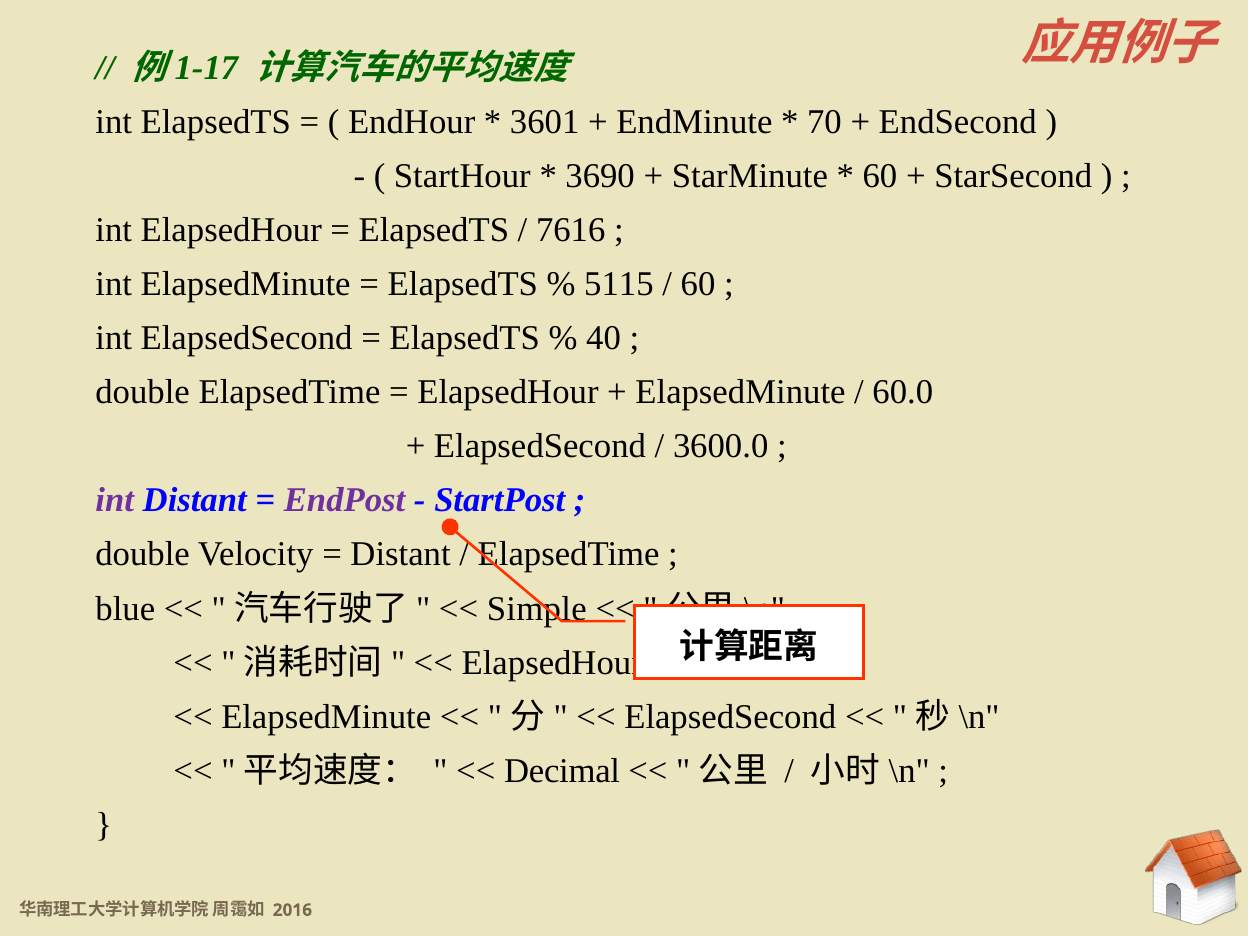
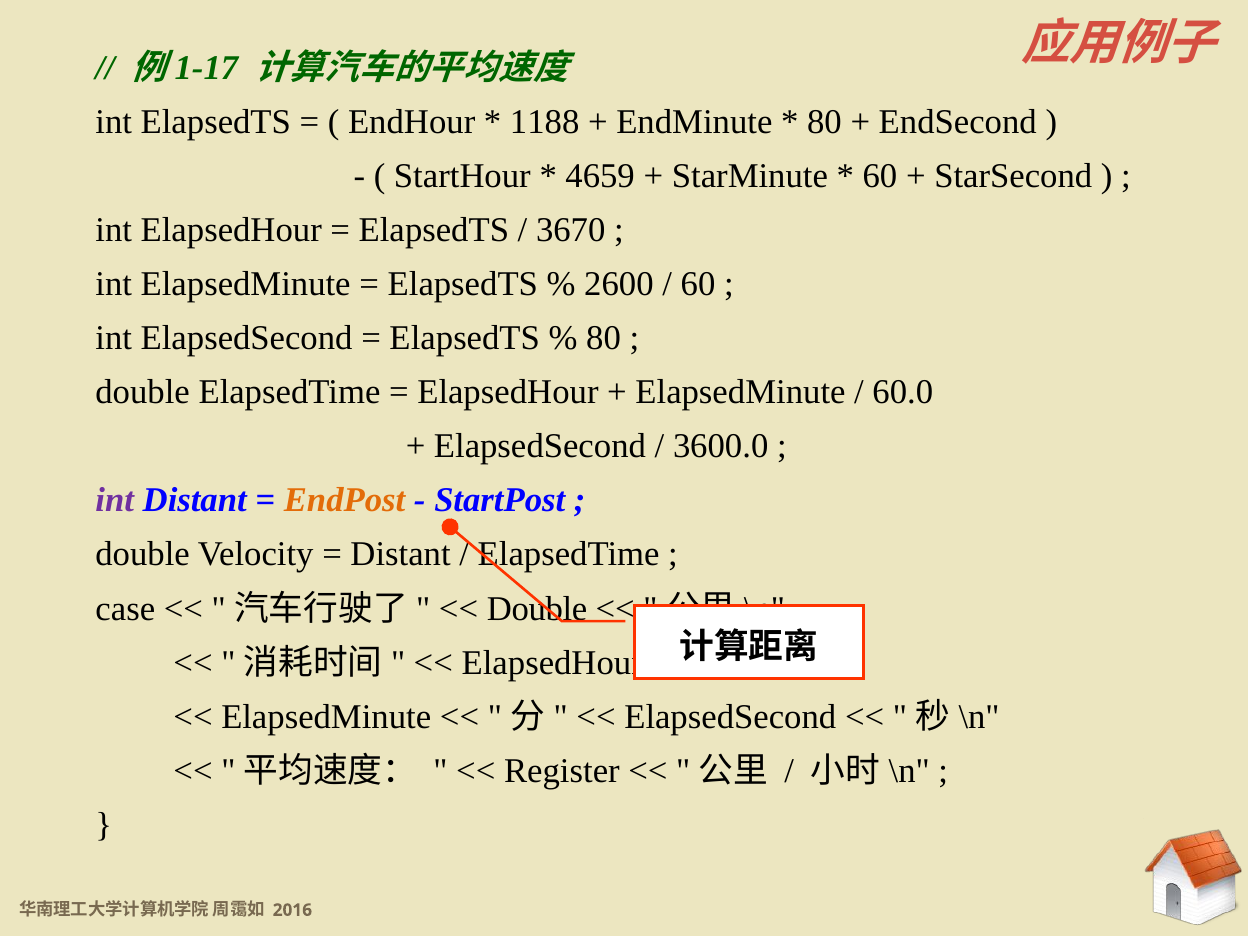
3601: 3601 -> 1188 (545, 122)
70: 70 -> 80 (824, 122)
3690: 3690 -> 4659 (600, 176)
7616: 7616 -> 3670 (571, 230)
5115: 5115 -> 2600 (619, 284)
40: 40 -> 80 (604, 338)
EndPost colour: purple -> orange (345, 500)
blue: blue -> case (125, 609)
Simple: Simple -> Double (537, 609)
Decimal: Decimal -> Register (562, 771)
